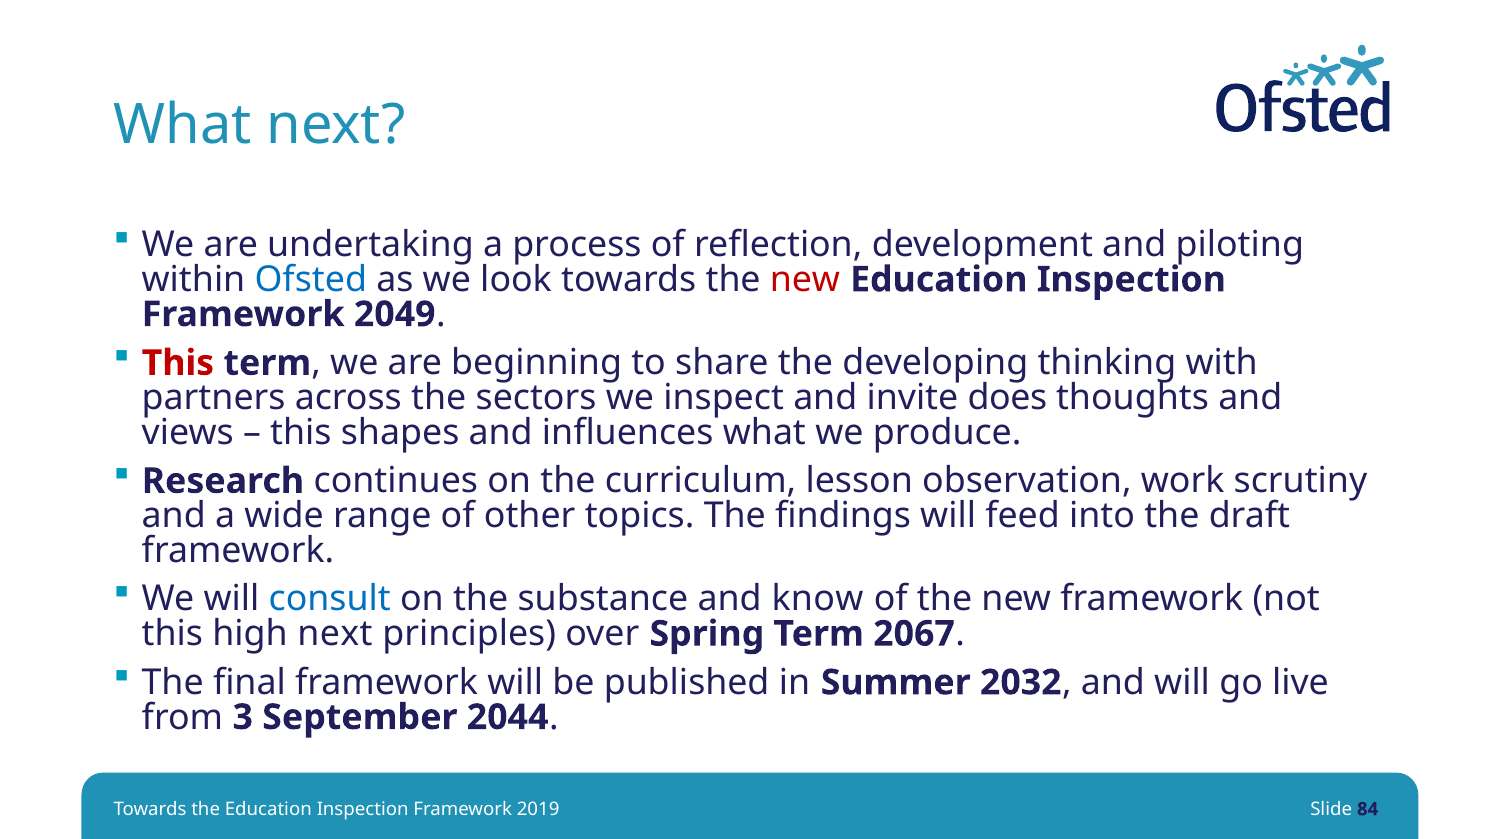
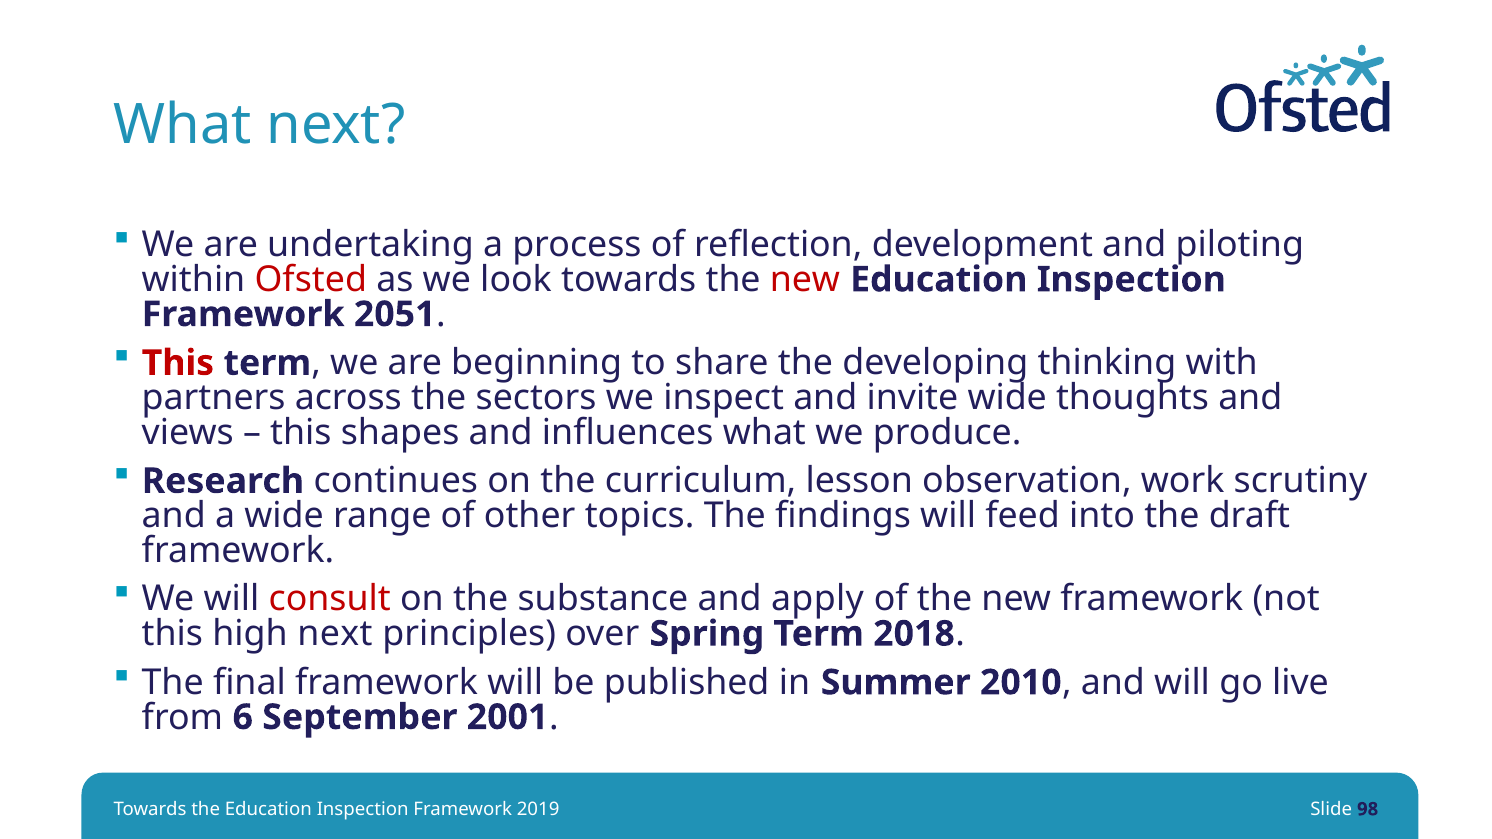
Ofsted colour: blue -> red (311, 280)
2049: 2049 -> 2051 (395, 314)
invite does: does -> wide (1007, 398)
consult colour: blue -> red (330, 599)
know: know -> apply (817, 599)
2067: 2067 -> 2018 (914, 634)
2032: 2032 -> 2010 (1021, 683)
3: 3 -> 6 (243, 717)
2044: 2044 -> 2001 (508, 717)
84: 84 -> 98 (1368, 809)
